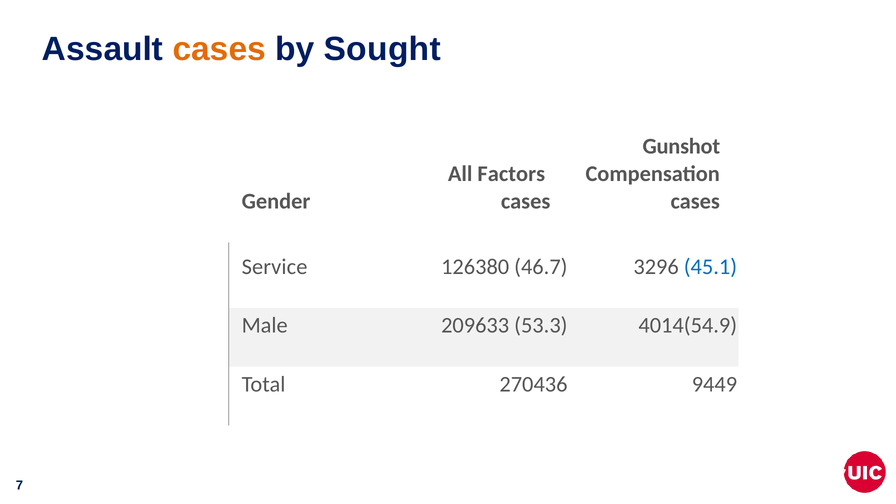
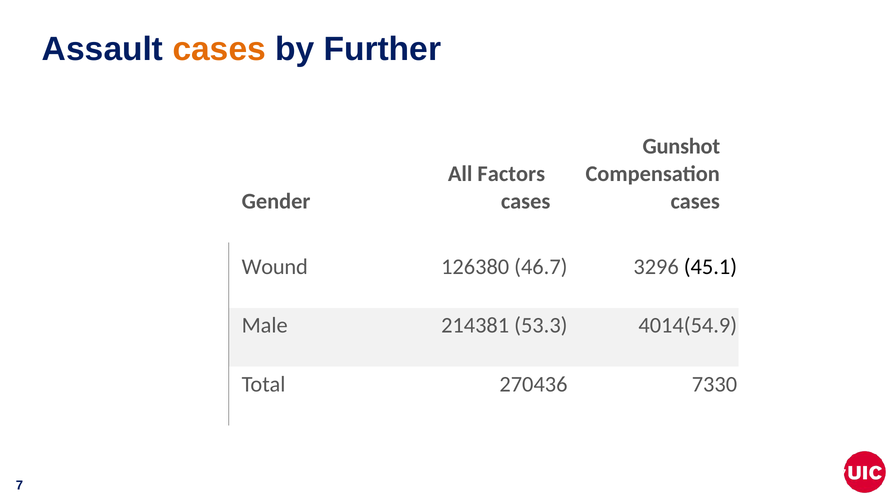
Sought: Sought -> Further (382, 49)
Service: Service -> Wound (275, 267)
45.1 colour: blue -> black (710, 267)
209633: 209633 -> 214381 (475, 326)
9449: 9449 -> 7330 (714, 384)
